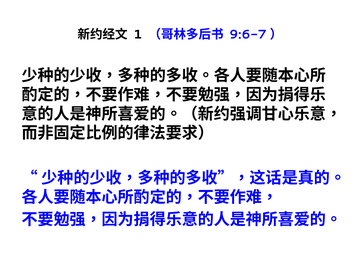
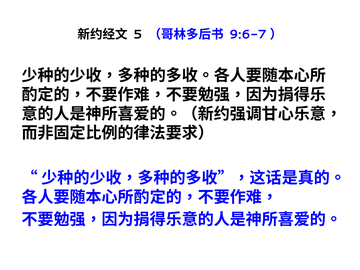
1: 1 -> 5 (138, 34)
